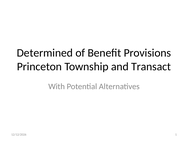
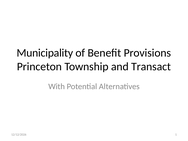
Determined: Determined -> Municipality (45, 53)
